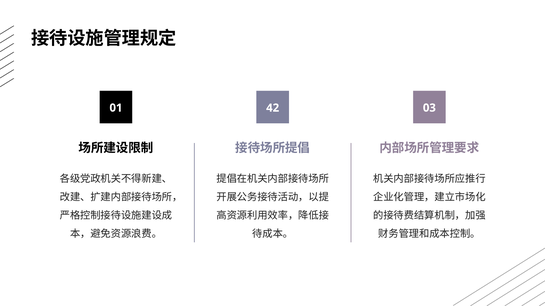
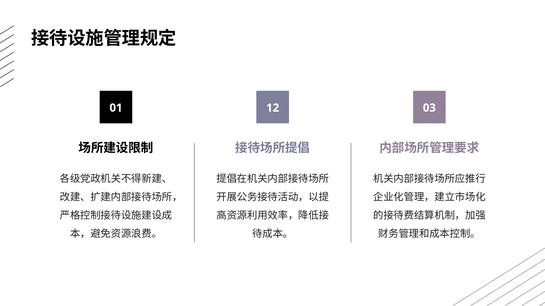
42: 42 -> 12 (273, 108)
